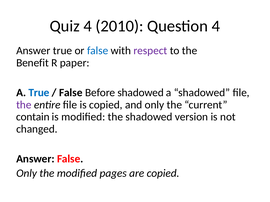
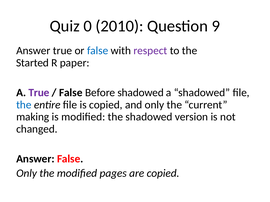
Quiz 4: 4 -> 0 (88, 26)
Question 4: 4 -> 9 (216, 26)
Benefit: Benefit -> Started (33, 63)
True colour: blue -> purple (39, 93)
the colour: purple -> blue (24, 105)
contain: contain -> making (33, 117)
